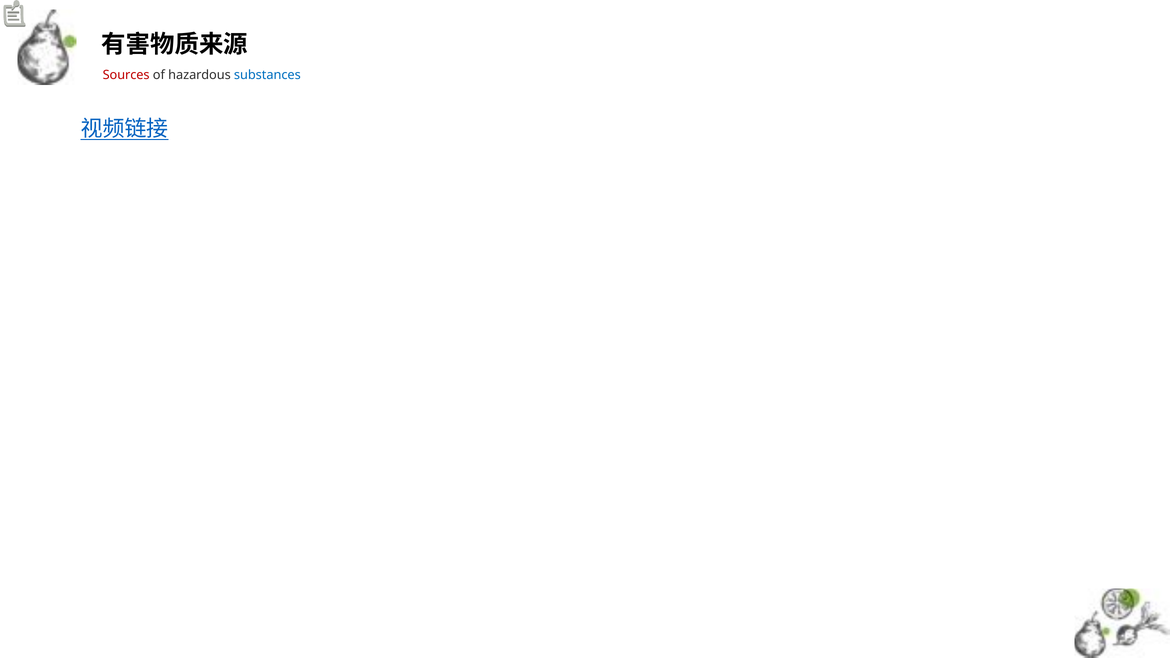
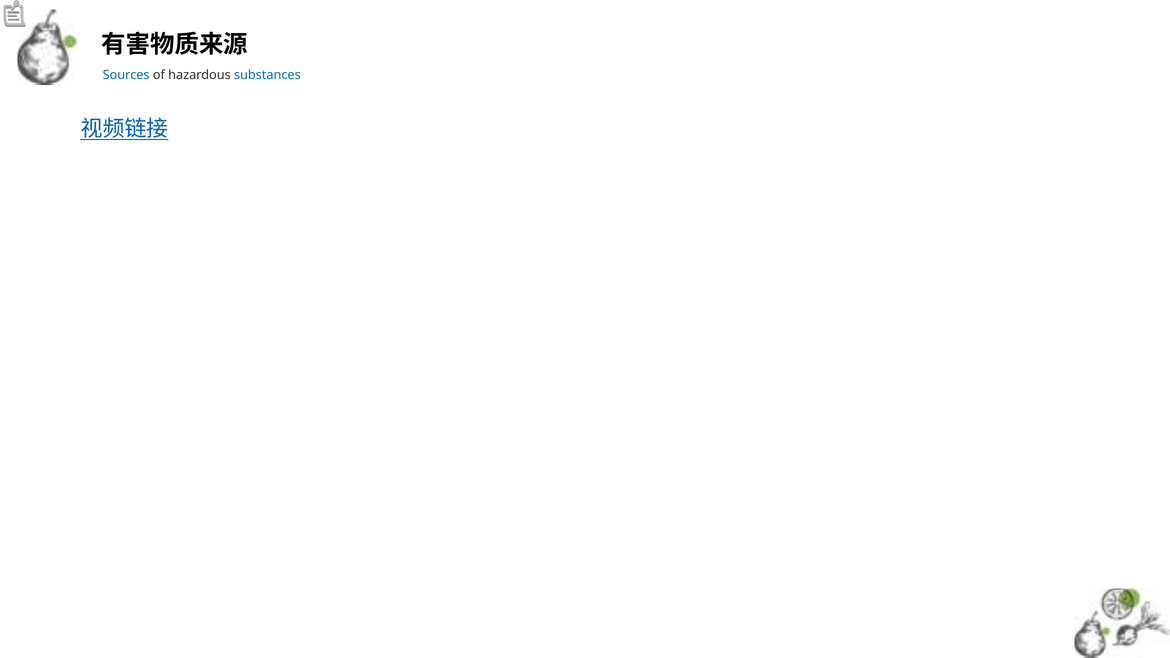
Sources colour: red -> blue (126, 75)
